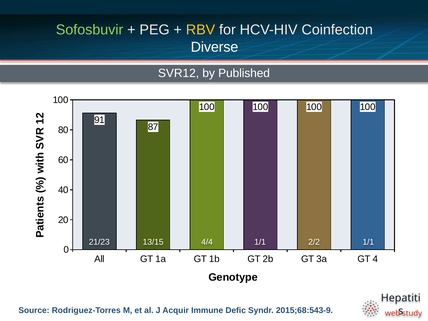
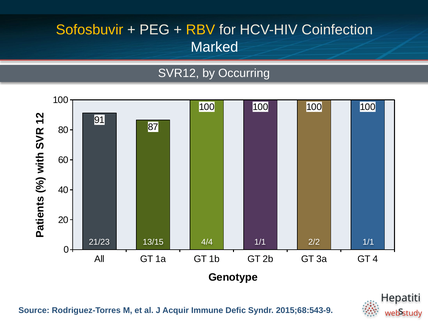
Sofosbuvir colour: light green -> yellow (90, 30)
Diverse: Diverse -> Marked (214, 47)
Published: Published -> Occurring (244, 73)
